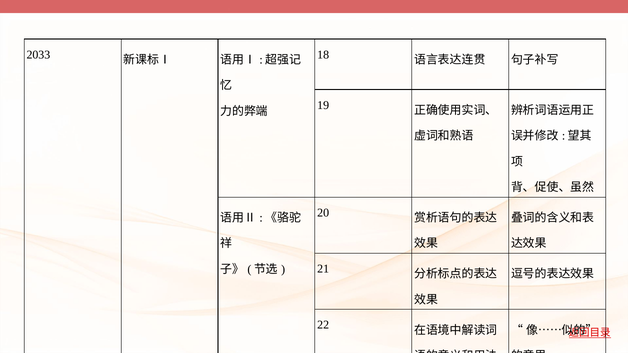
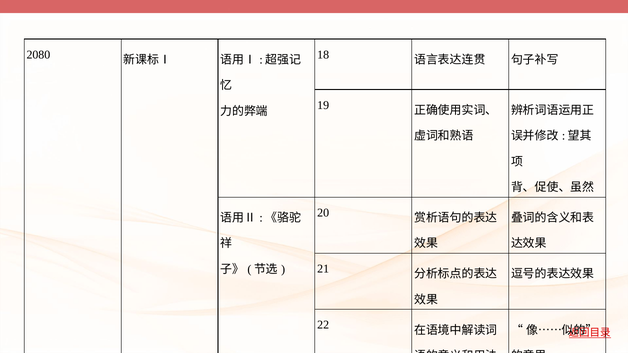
2033: 2033 -> 2080 (38, 55)
